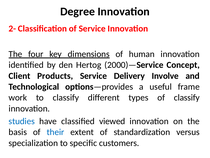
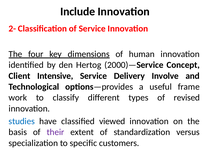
Degree: Degree -> Include (78, 11)
Products: Products -> Intensive (55, 76)
of classify: classify -> revised (187, 97)
their colour: blue -> purple (55, 132)
